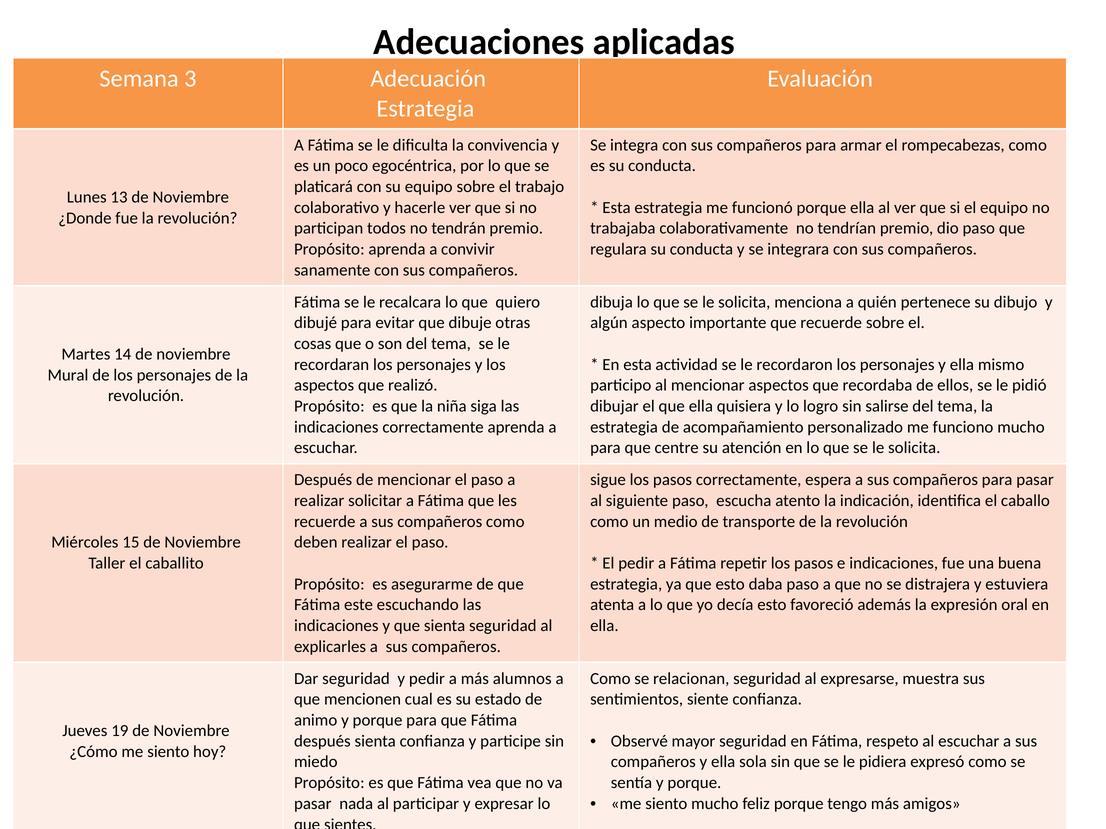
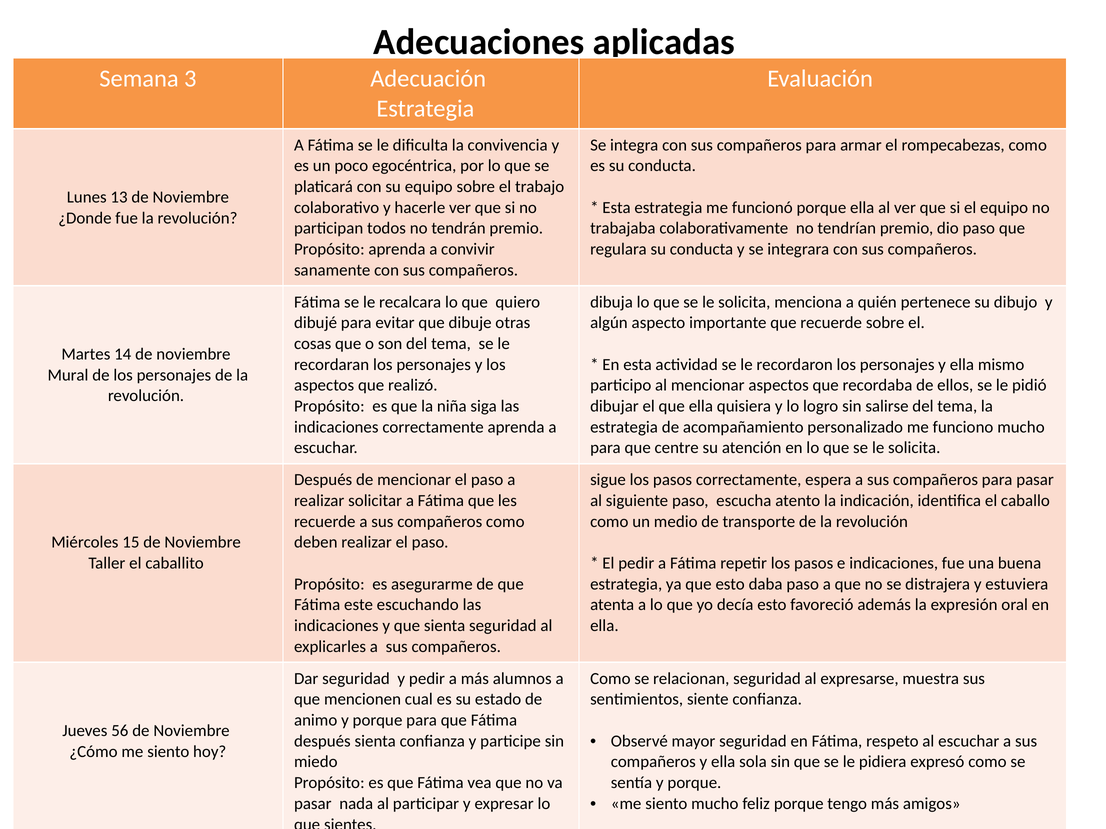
19: 19 -> 56 (120, 731)
